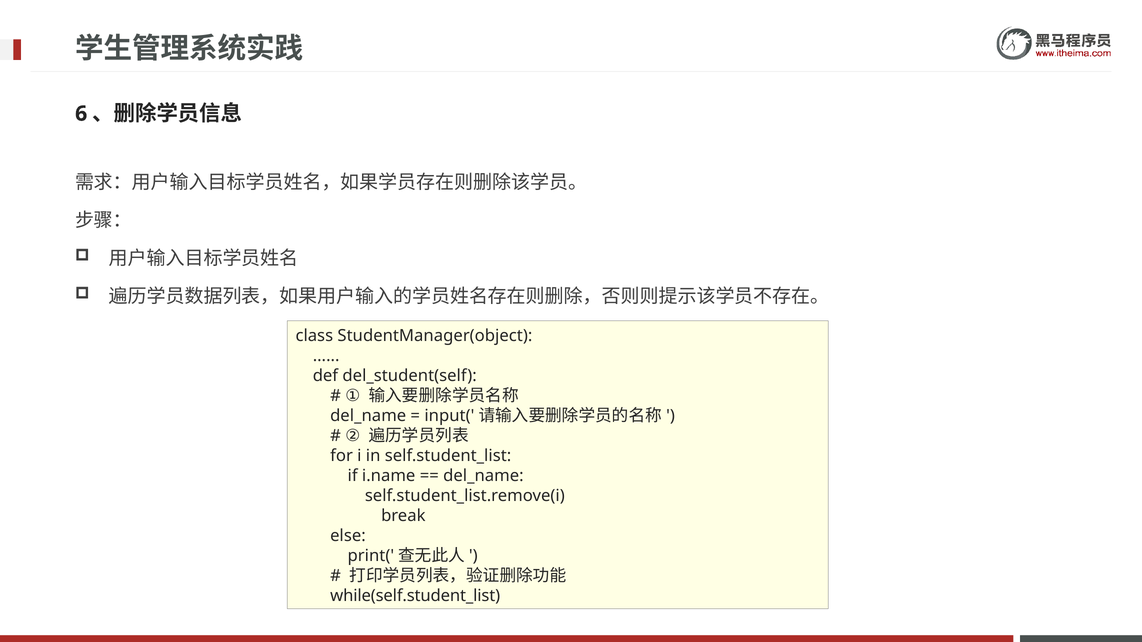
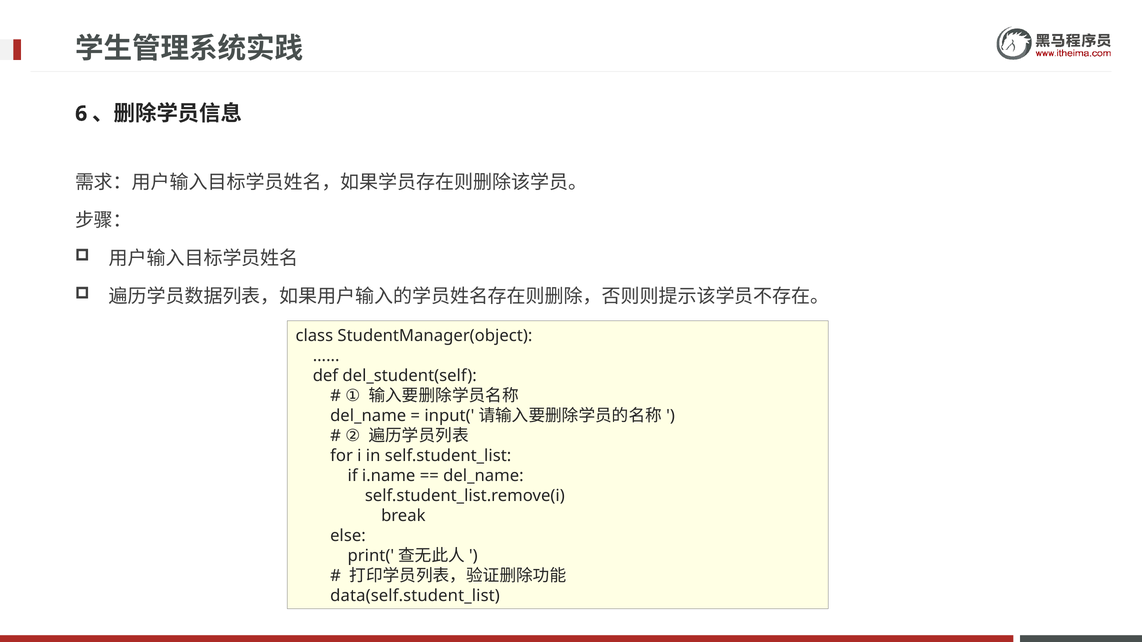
while(self.student_list: while(self.student_list -> data(self.student_list (415, 596)
